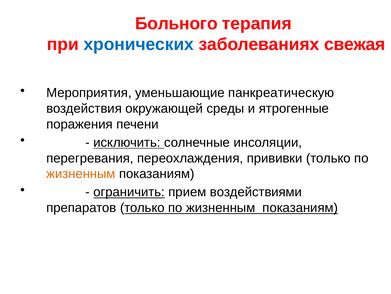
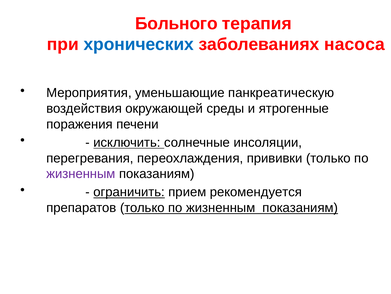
свежая: свежая -> насоса (354, 44)
жизненным colour: orange -> purple (81, 173)
воздействиями: воздействиями -> рекомендуется (256, 192)
